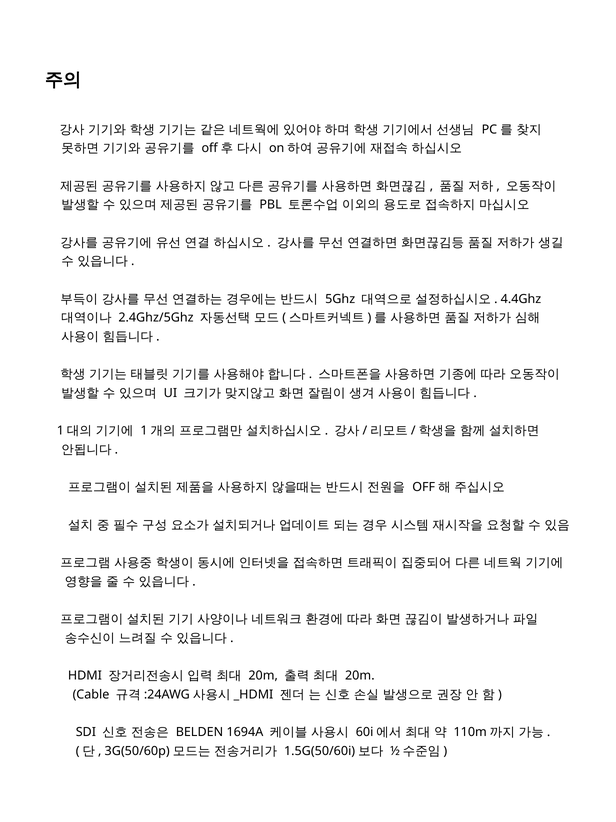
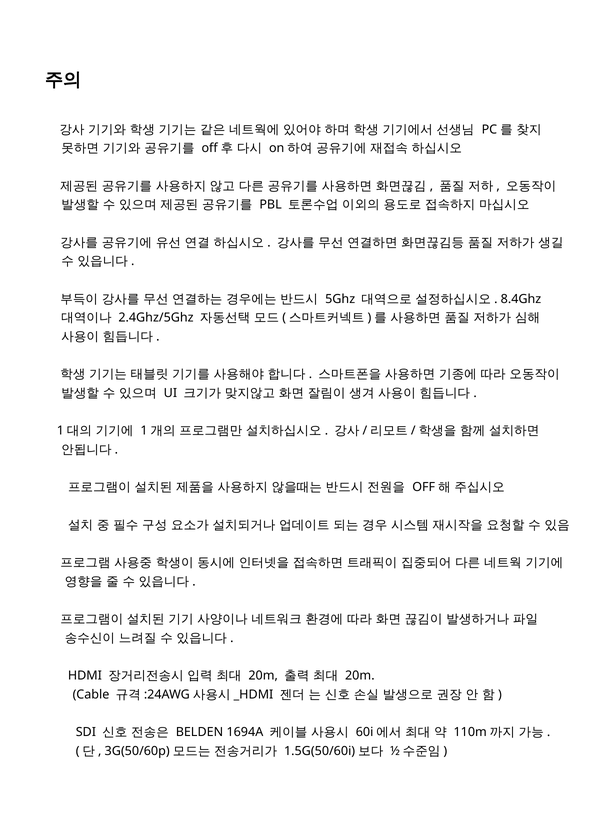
4.4Ghz: 4.4Ghz -> 8.4Ghz (521, 299)
